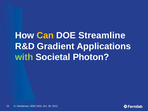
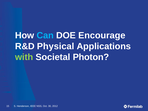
Can colour: yellow -> light blue (45, 35)
Streamline: Streamline -> Encourage (102, 35)
Gradient: Gradient -> Physical (56, 46)
